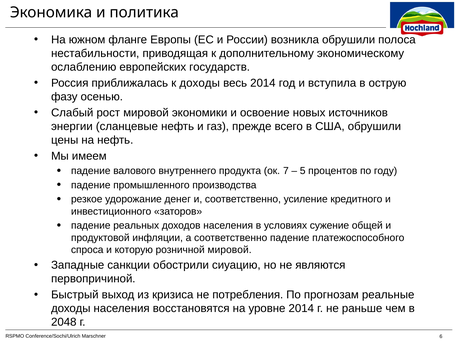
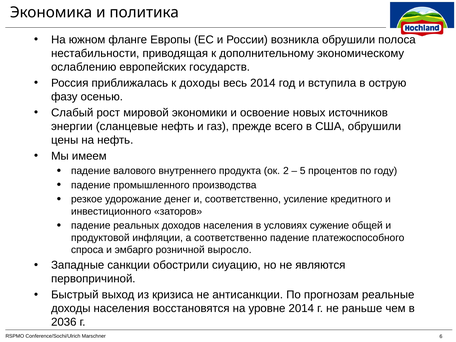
7: 7 -> 2 (286, 171)
которую: которую -> эмбарго (134, 250)
розничной мировой: мировой -> выросло (230, 250)
потребления: потребления -> антисанкции (248, 295)
2048: 2048 -> 2036 (64, 322)
